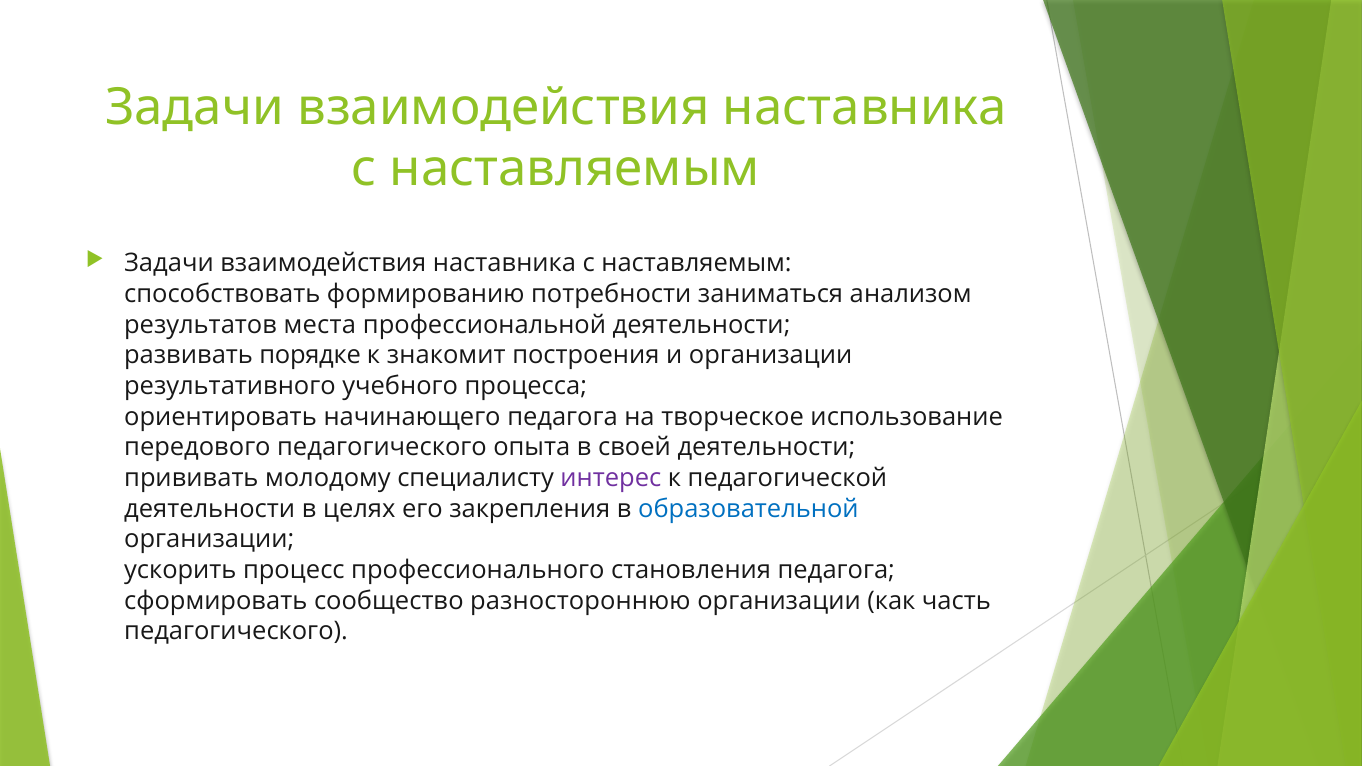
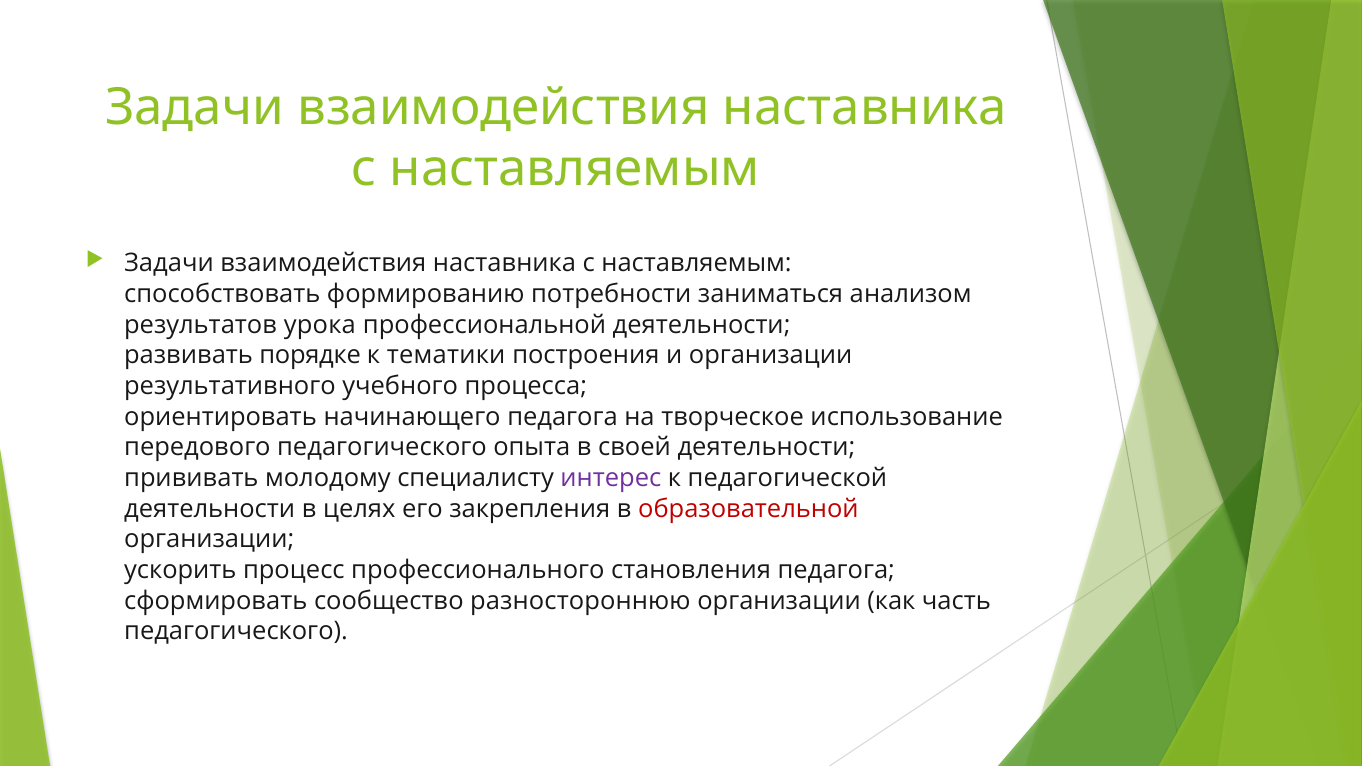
места: места -> урока (320, 325)
знакомит: знакомит -> тематики (446, 356)
образовательной colour: blue -> red (748, 509)
